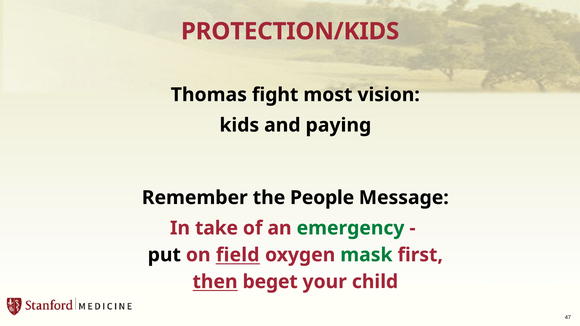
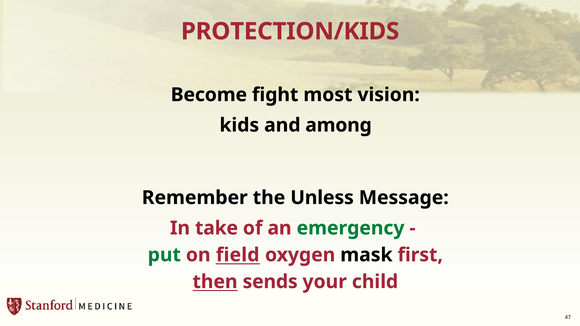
Thomas: Thomas -> Become (209, 95)
paying: paying -> among (339, 125)
People: People -> Unless (322, 198)
put colour: black -> green (164, 255)
mask colour: green -> black (366, 255)
beget: beget -> sends (270, 282)
